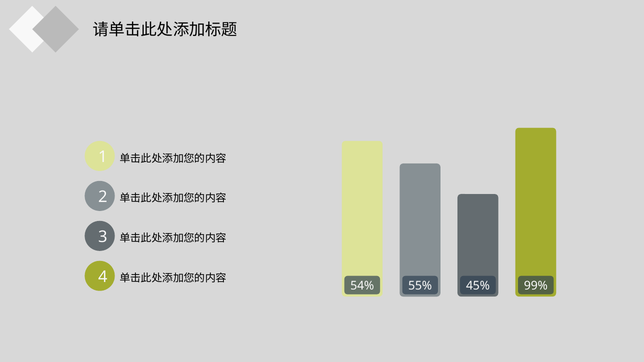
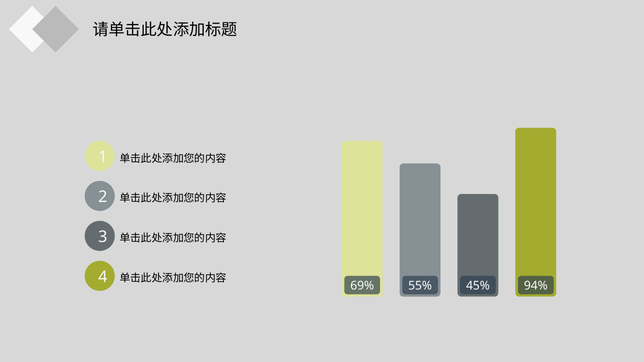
54%: 54% -> 69% (362, 286)
99%: 99% -> 94% (536, 286)
